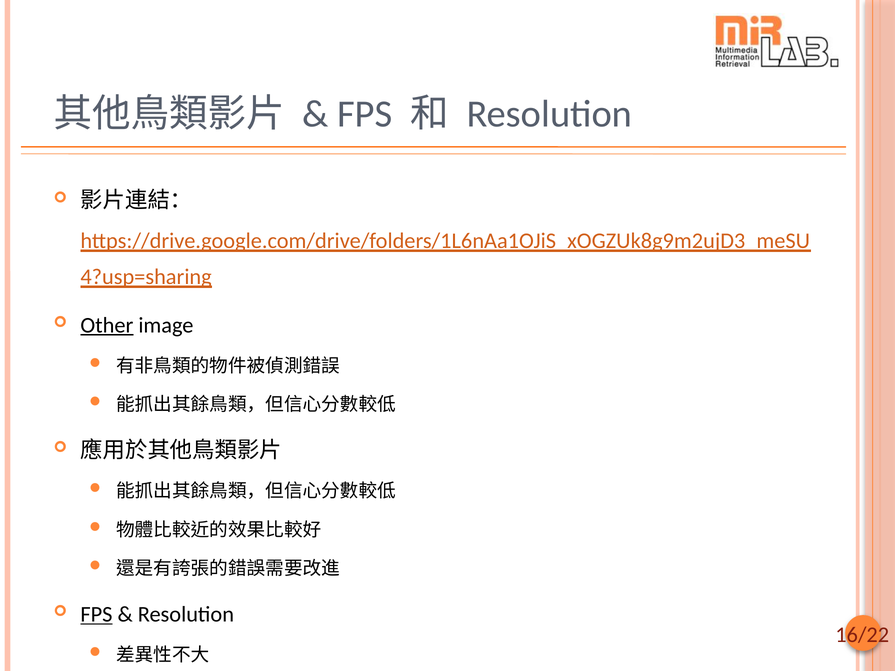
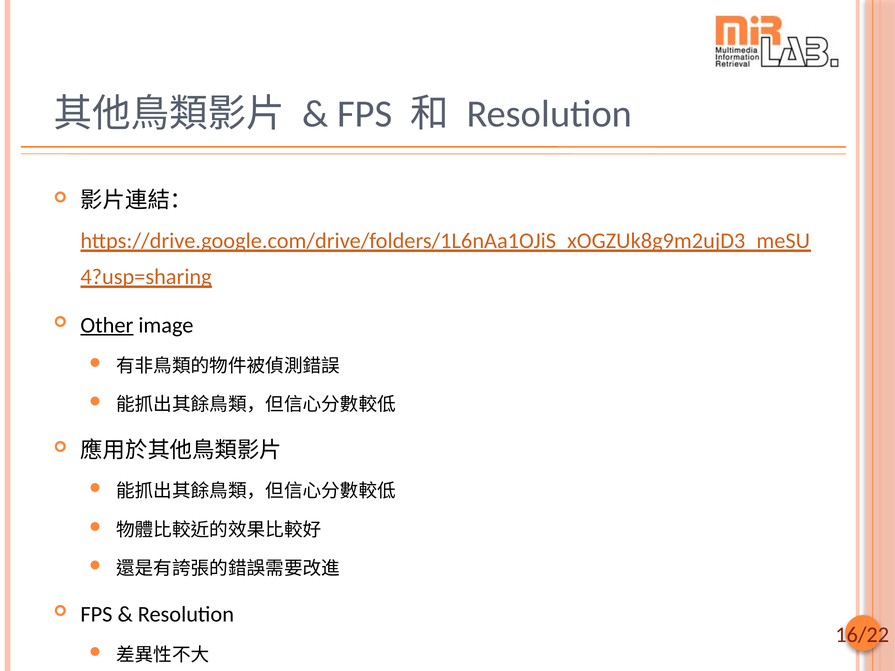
FPS underline: present -> none (96, 615)
